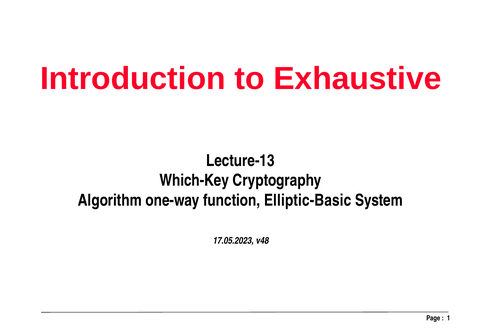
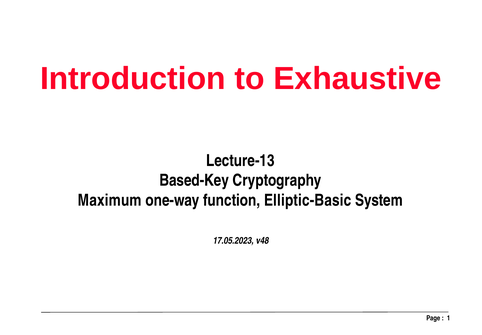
Which-Key: Which-Key -> Based-Key (194, 180)
Algorithm: Algorithm -> Maximum (110, 200)
